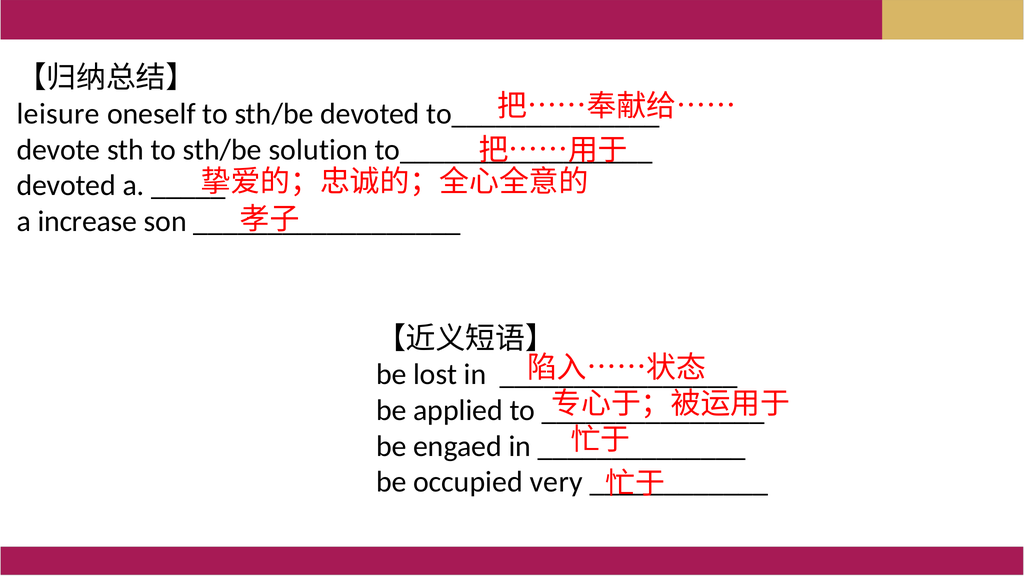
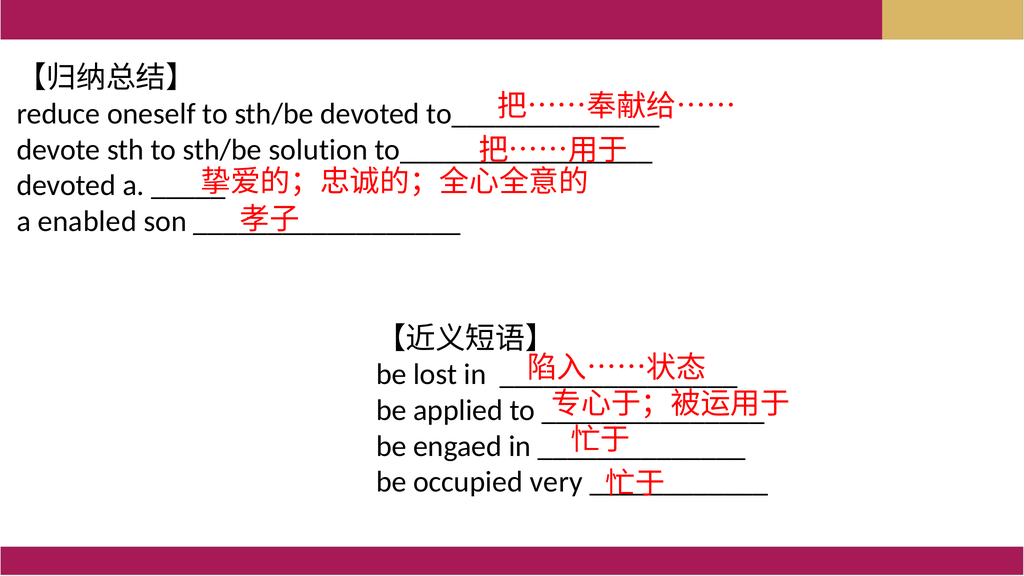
leisure: leisure -> reduce (58, 114)
increase: increase -> enabled (87, 221)
